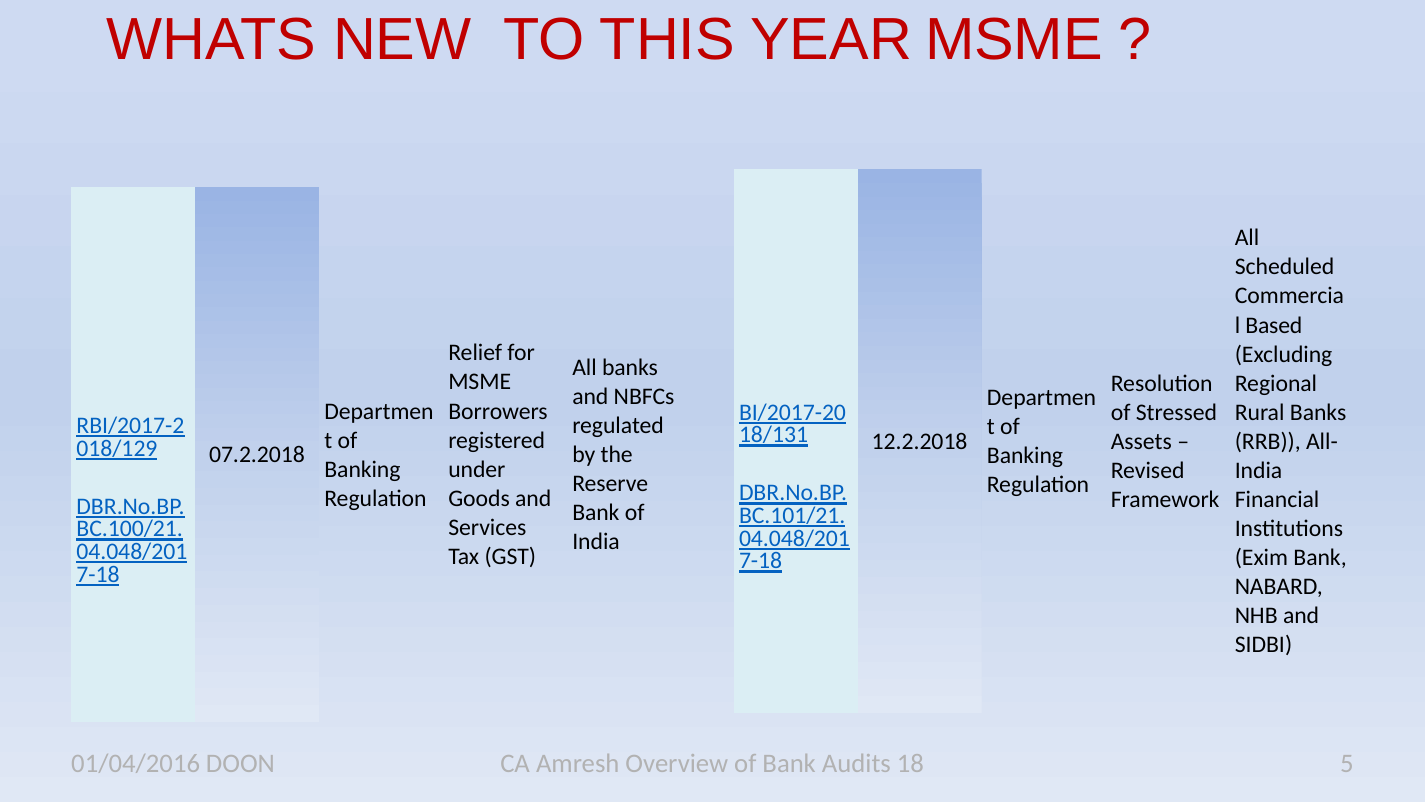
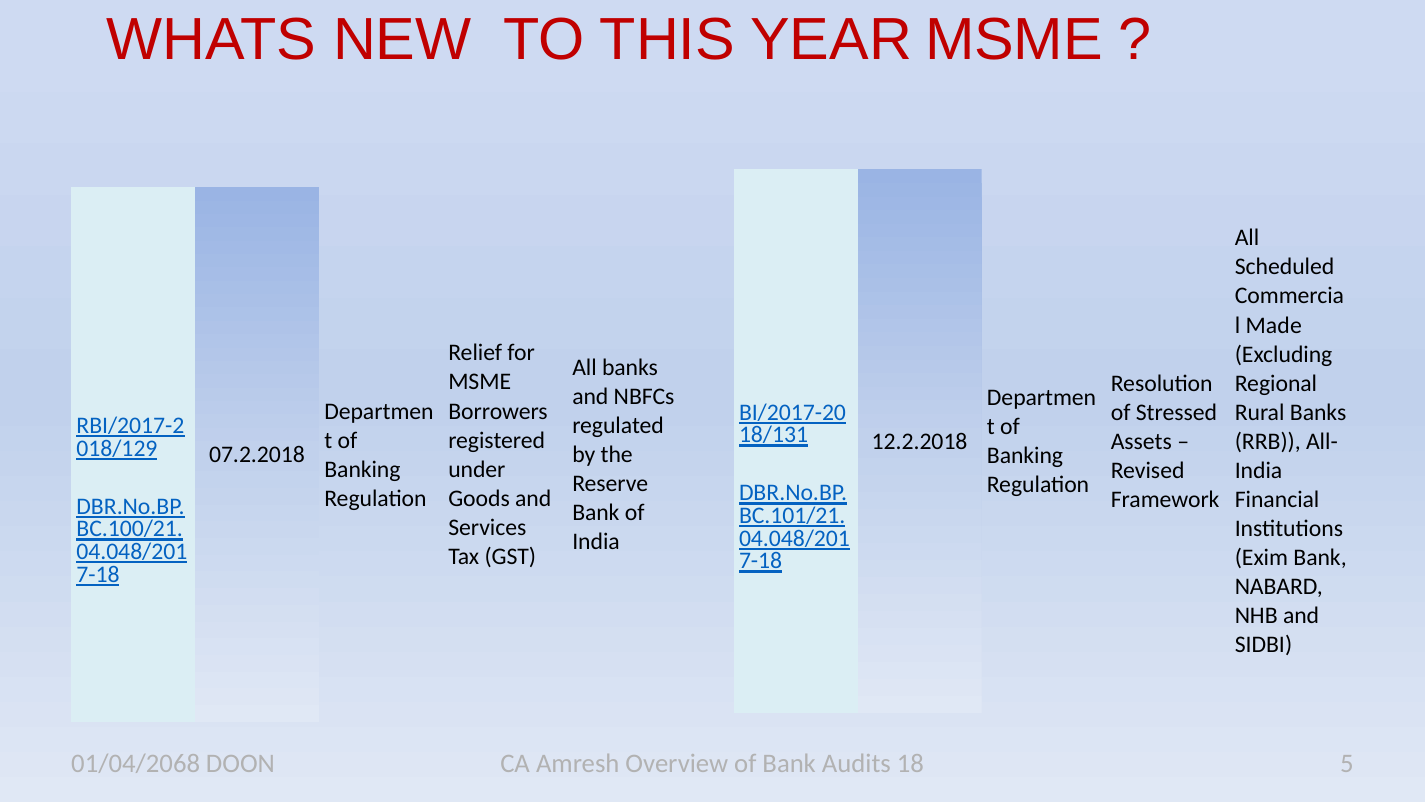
Based: Based -> Made (1274, 325)
01/04/2016: 01/04/2016 -> 01/04/2068 (136, 763)
